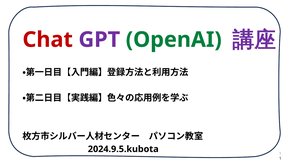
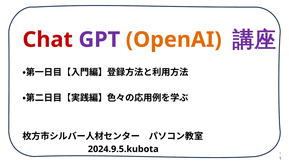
OpenAI colour: green -> orange (174, 40)
